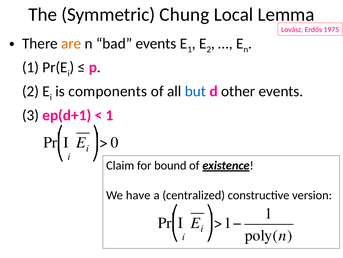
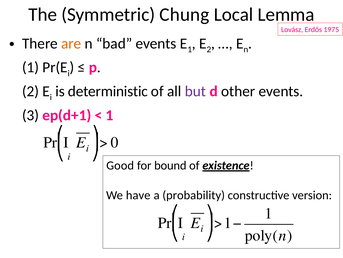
components: components -> deterministic (108, 91)
but colour: blue -> purple (195, 91)
Claim: Claim -> Good (120, 165)
centralized: centralized -> probability (194, 195)
